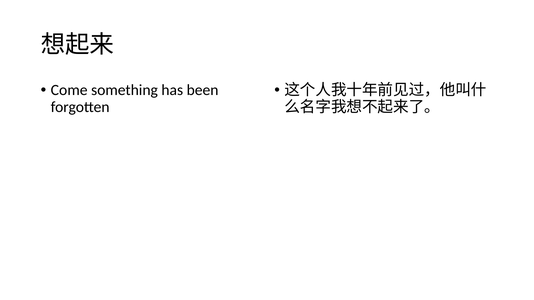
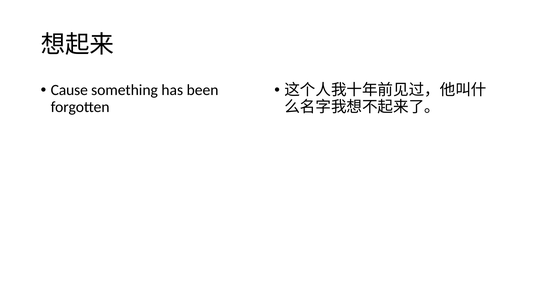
Come: Come -> Cause (69, 90)
